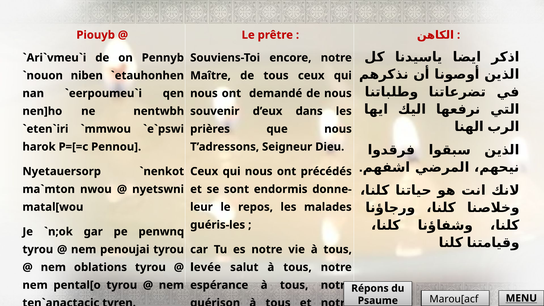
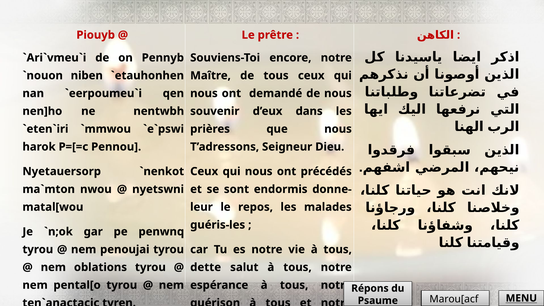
levée: levée -> dette (206, 267)
